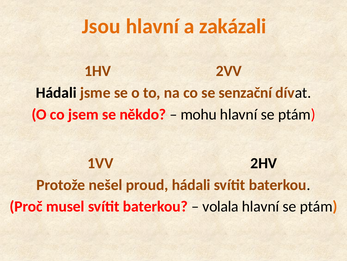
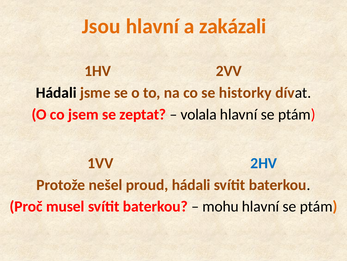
senzační: senzační -> historky (245, 93)
někdo: někdo -> zeptat (143, 114)
mohu: mohu -> volala (199, 114)
2HV colour: black -> blue (264, 163)
volala: volala -> mohu (221, 206)
